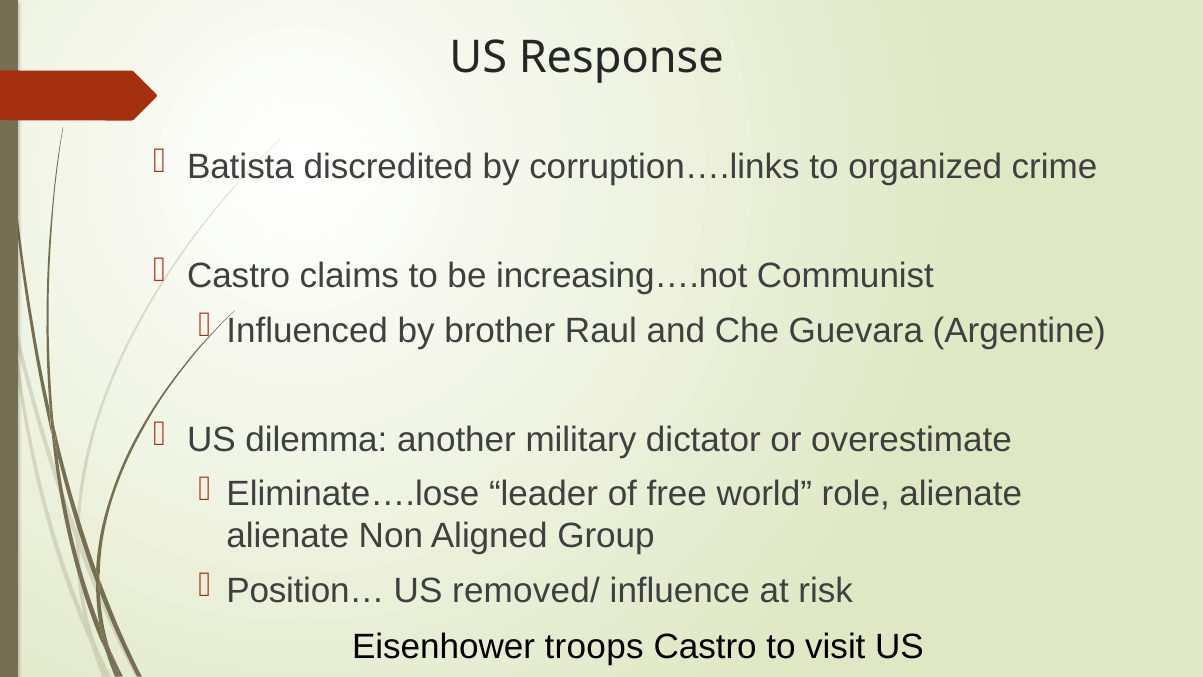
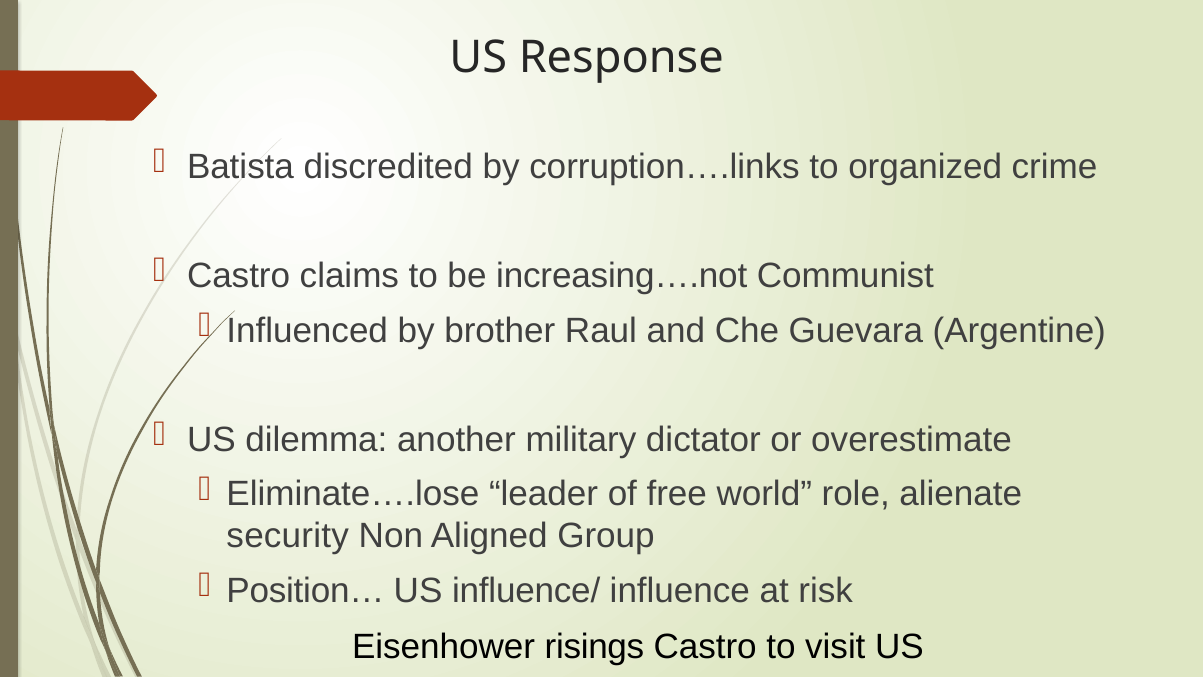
alienate: alienate -> security (288, 536)
removed/: removed/ -> influence/ (526, 591)
troops: troops -> risings (594, 646)
